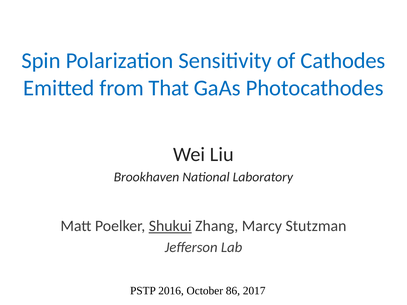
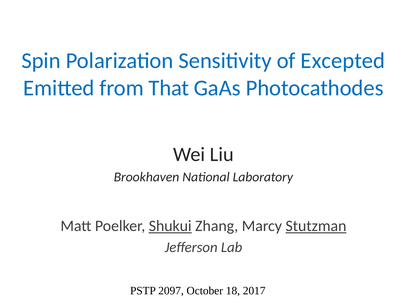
Cathodes: Cathodes -> Excepted (343, 61)
Stutzman underline: none -> present (316, 226)
2016: 2016 -> 2097 (171, 291)
86: 86 -> 18 (233, 291)
